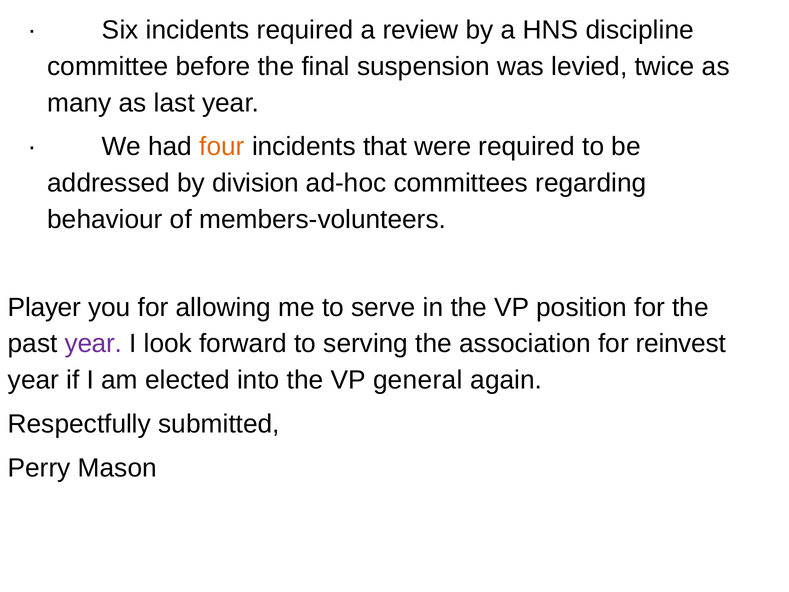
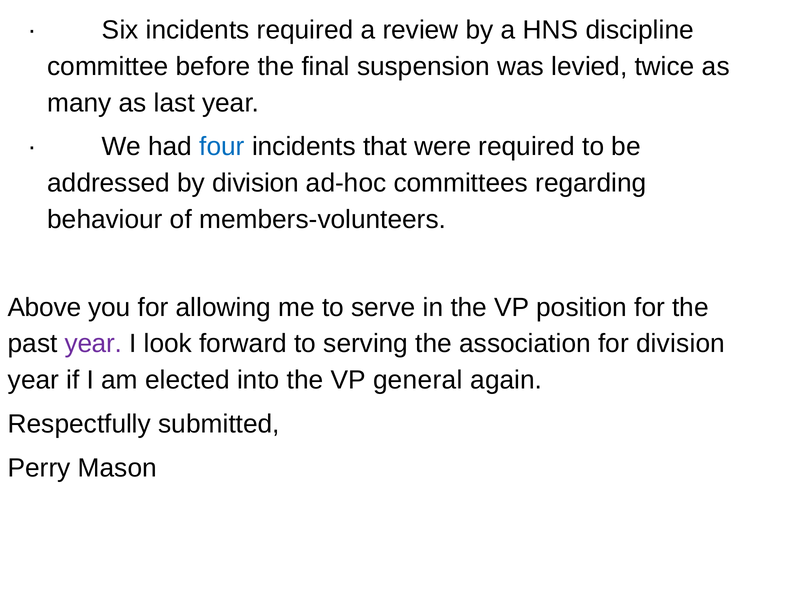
four colour: orange -> blue (222, 147)
Player: Player -> Above (44, 307)
for reinvest: reinvest -> division (681, 343)
